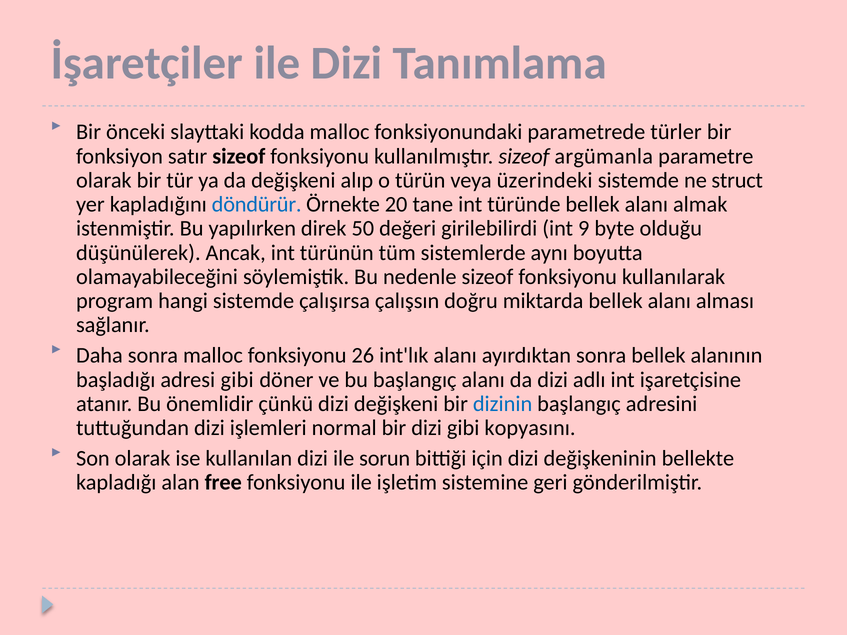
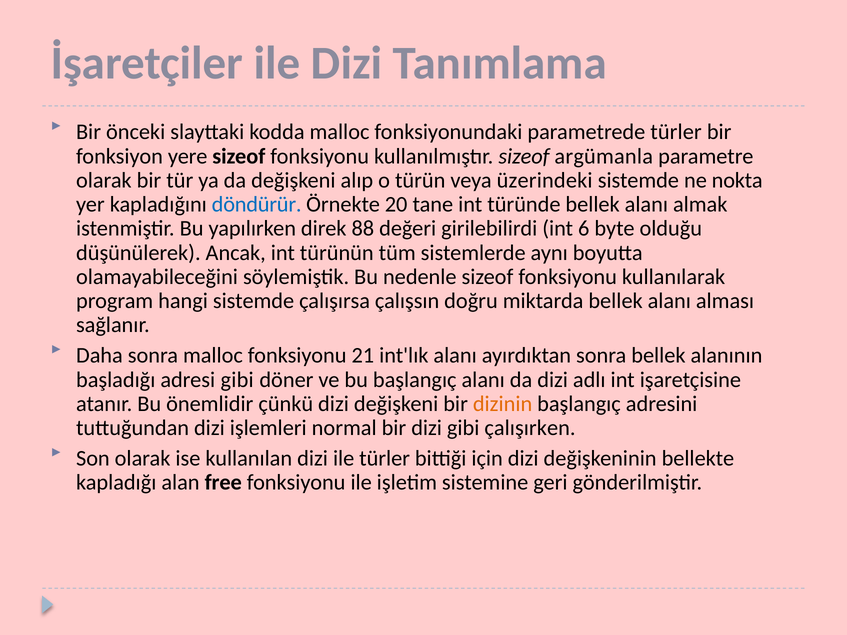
satır: satır -> yere (188, 156)
struct: struct -> nokta (737, 180)
50: 50 -> 88 (363, 229)
9: 9 -> 6 (584, 229)
26: 26 -> 21 (363, 356)
dizinin colour: blue -> orange (503, 404)
kopyasını: kopyasını -> çalışırken (530, 428)
ile sorun: sorun -> türler (385, 459)
